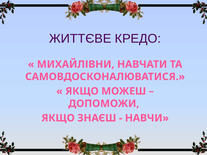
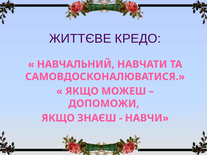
МИХАЙЛІВНИ: МИХАЙЛІВНИ -> НАВЧАЛЬНИЙ (76, 64)
